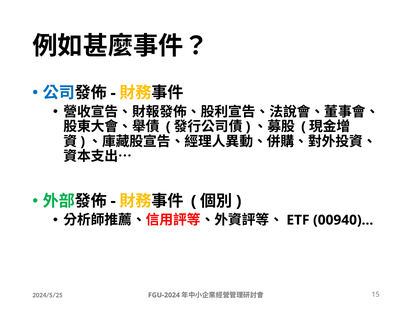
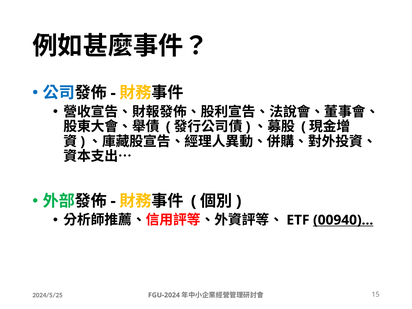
00940)… underline: none -> present (343, 220)
